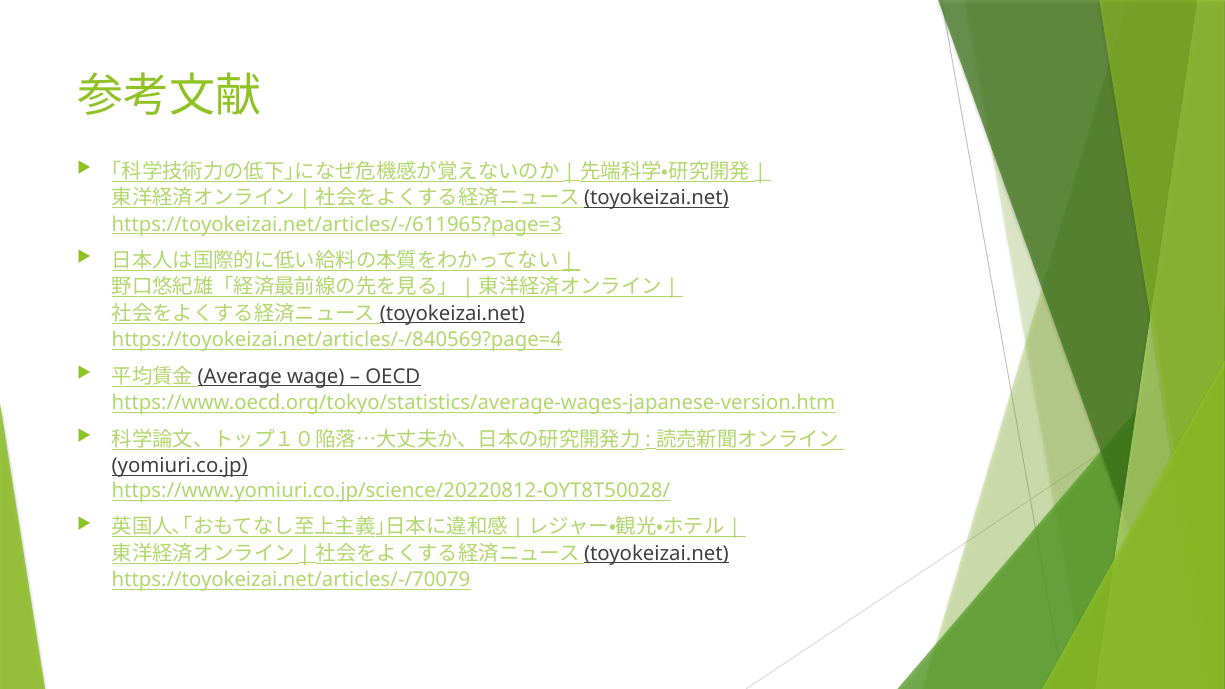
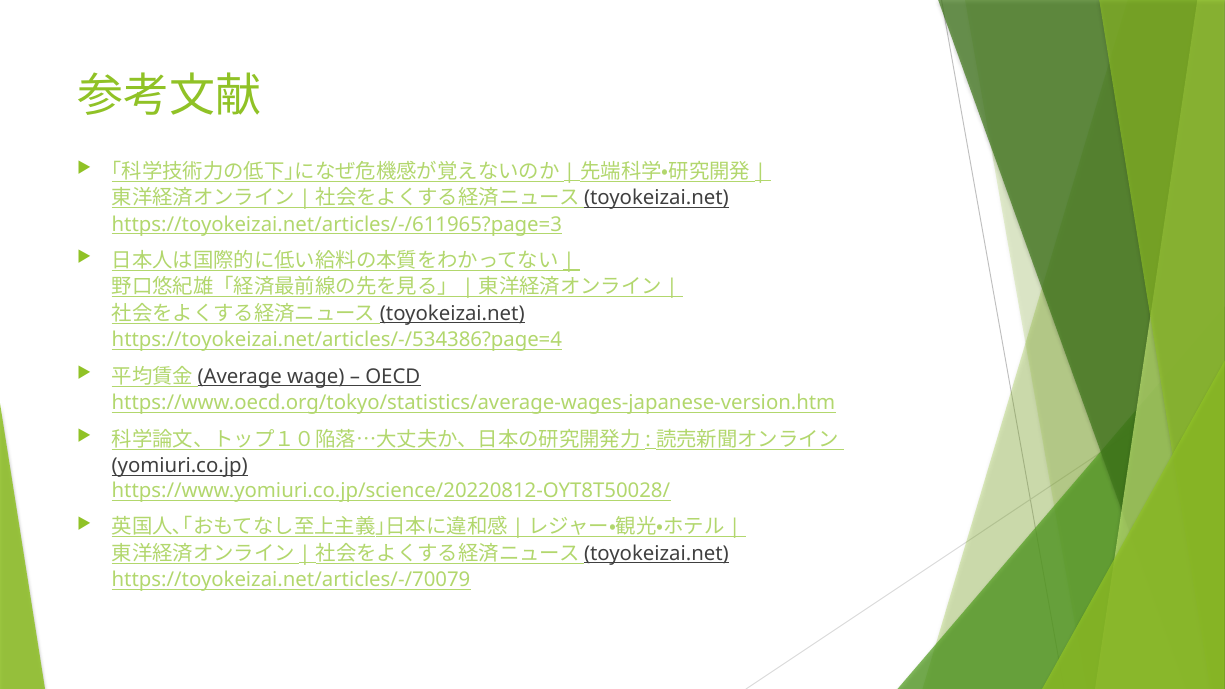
https://toyokeizai.net/articles/-/840569?page=4: https://toyokeizai.net/articles/-/840569?page=4 -> https://toyokeizai.net/articles/-/534386?page=4 (337, 340)
